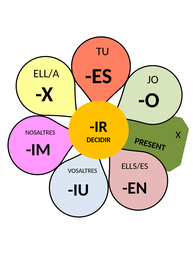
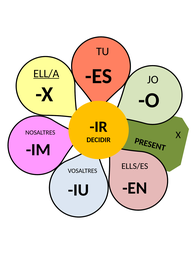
ELL/A underline: none -> present (46, 73)
